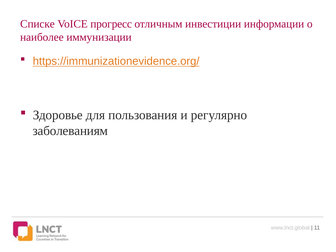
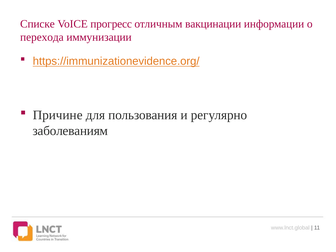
инвестиции: инвестиции -> вакцинации (213, 24)
наиболее: наиболее -> перехода (42, 37)
Здоровье: Здоровье -> Причине (58, 115)
